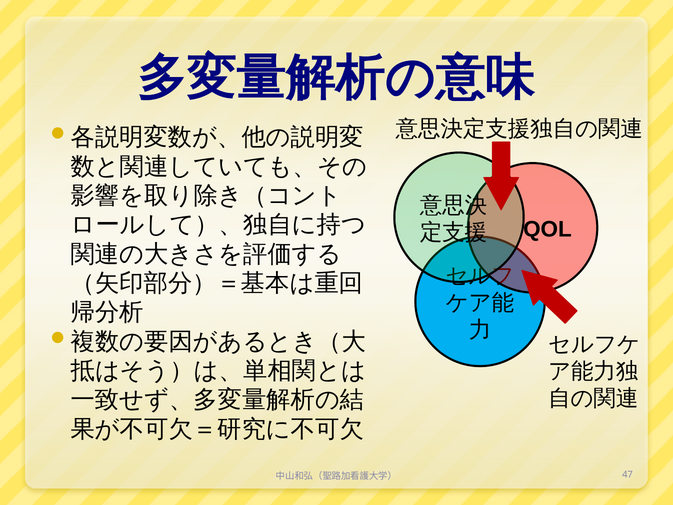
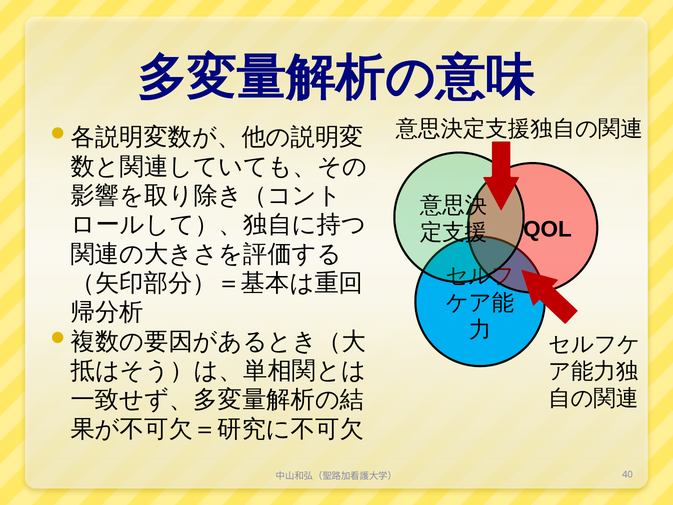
47: 47 -> 40 (628, 475)
